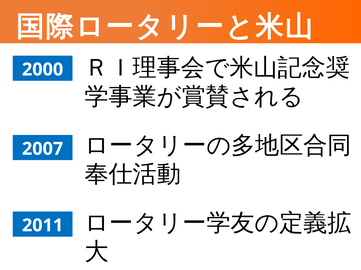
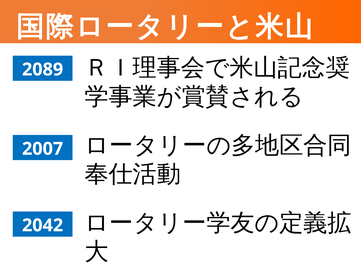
2000: 2000 -> 2089 (43, 70)
2011: 2011 -> 2042 (43, 226)
